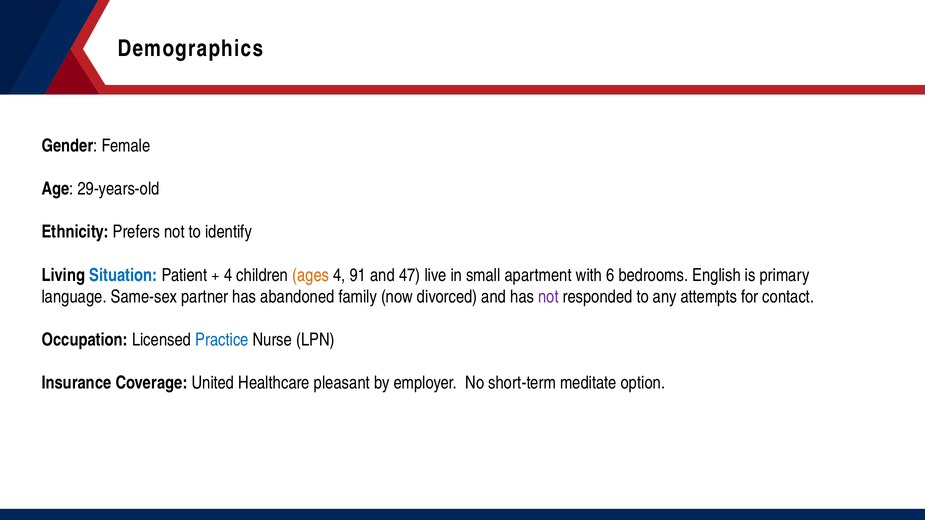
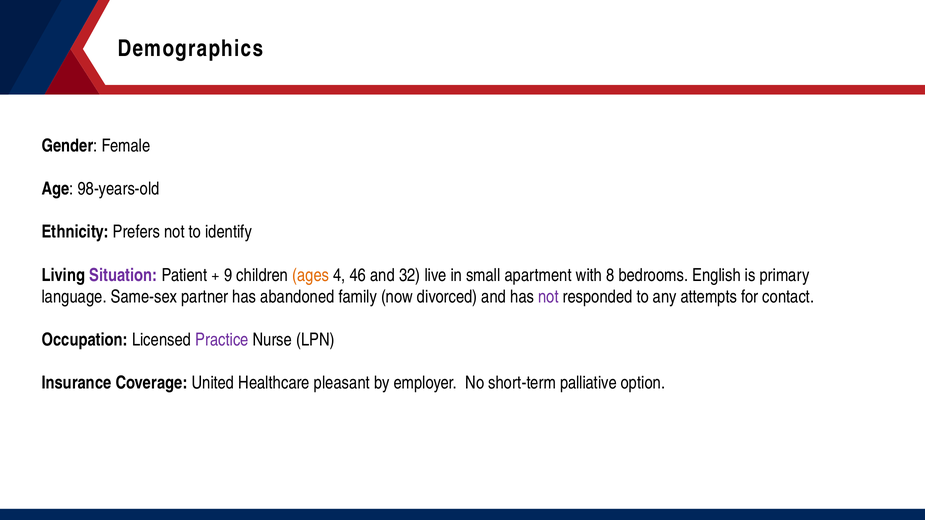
29-years-old: 29-years-old -> 98-years-old (119, 189)
Situation colour: blue -> purple (123, 275)
4: 4 -> 9 (228, 275)
91: 91 -> 46 (358, 275)
47: 47 -> 32 (410, 275)
6: 6 -> 8 (610, 275)
Practice colour: blue -> purple (222, 340)
meditate: meditate -> palliative (588, 383)
